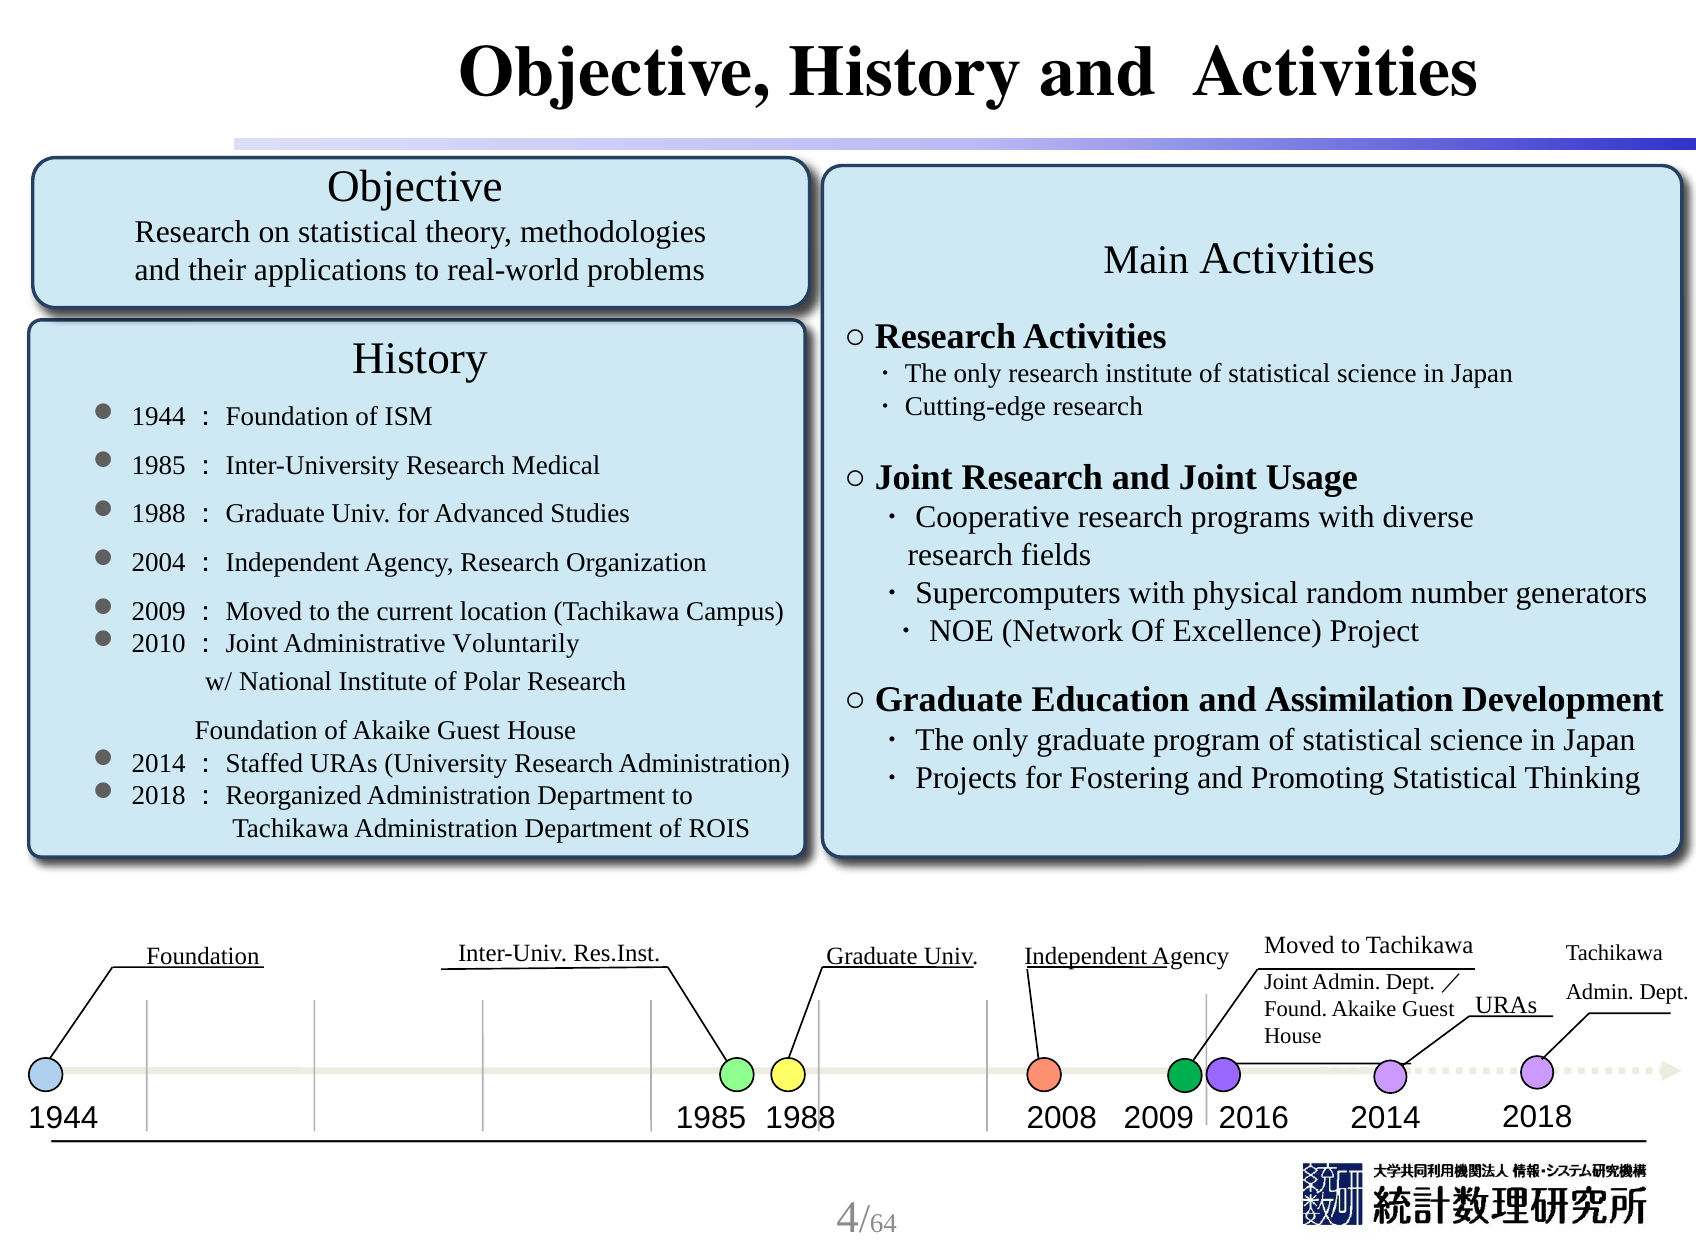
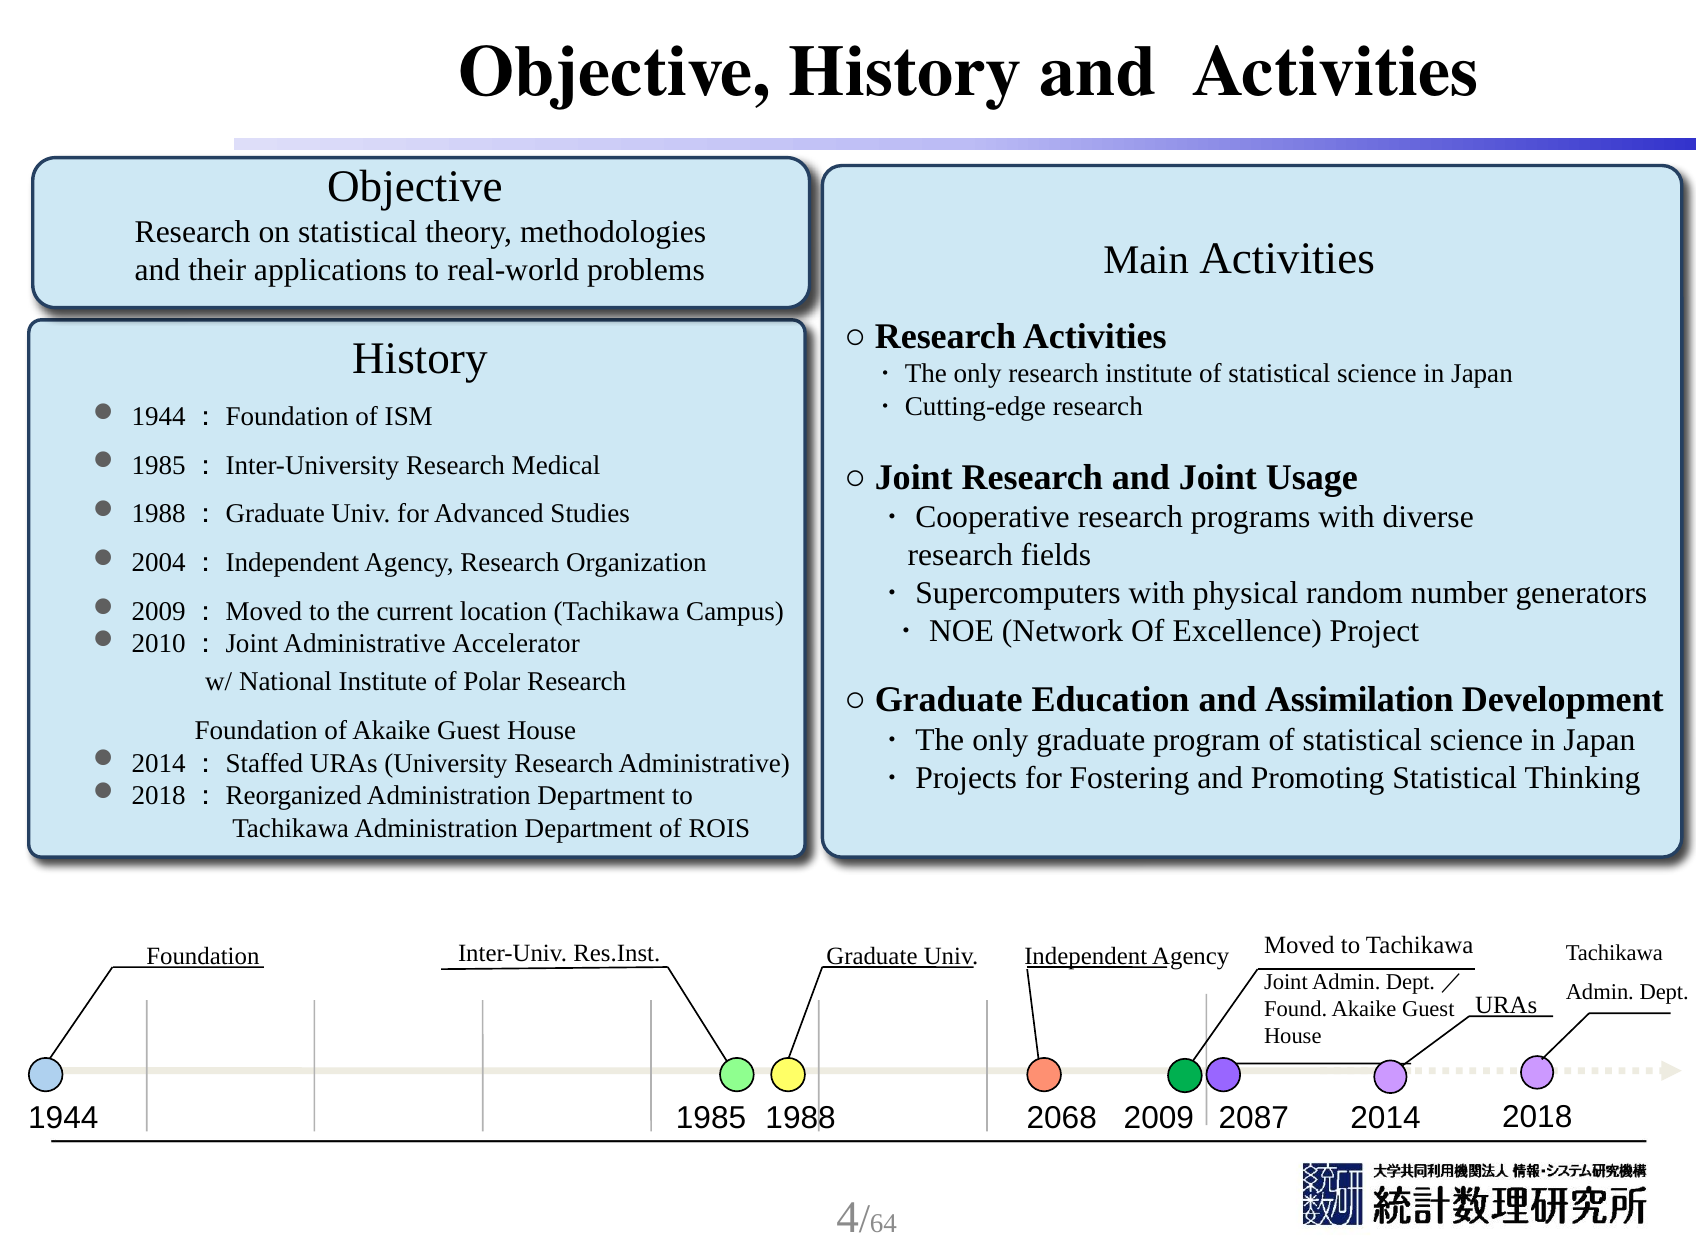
Voluntarily: Voluntarily -> Accelerator (516, 644)
Research Administration: Administration -> Administrative (704, 763)
2008: 2008 -> 2068 (1062, 1118)
2016: 2016 -> 2087 (1254, 1118)
